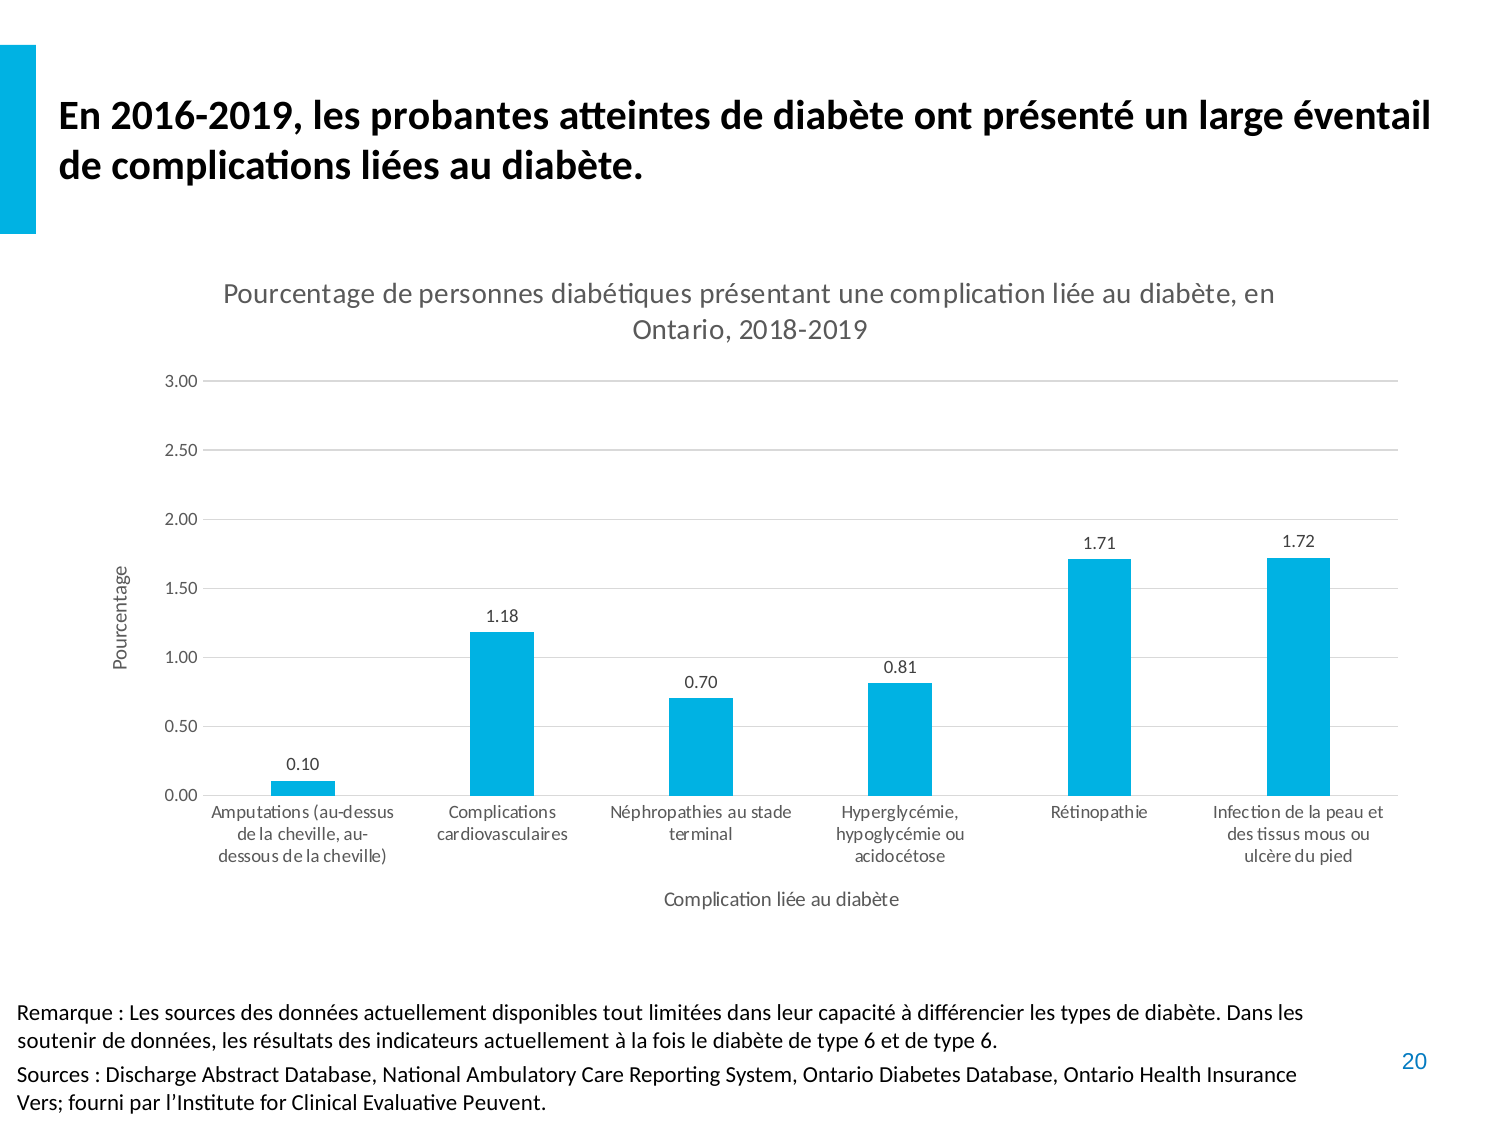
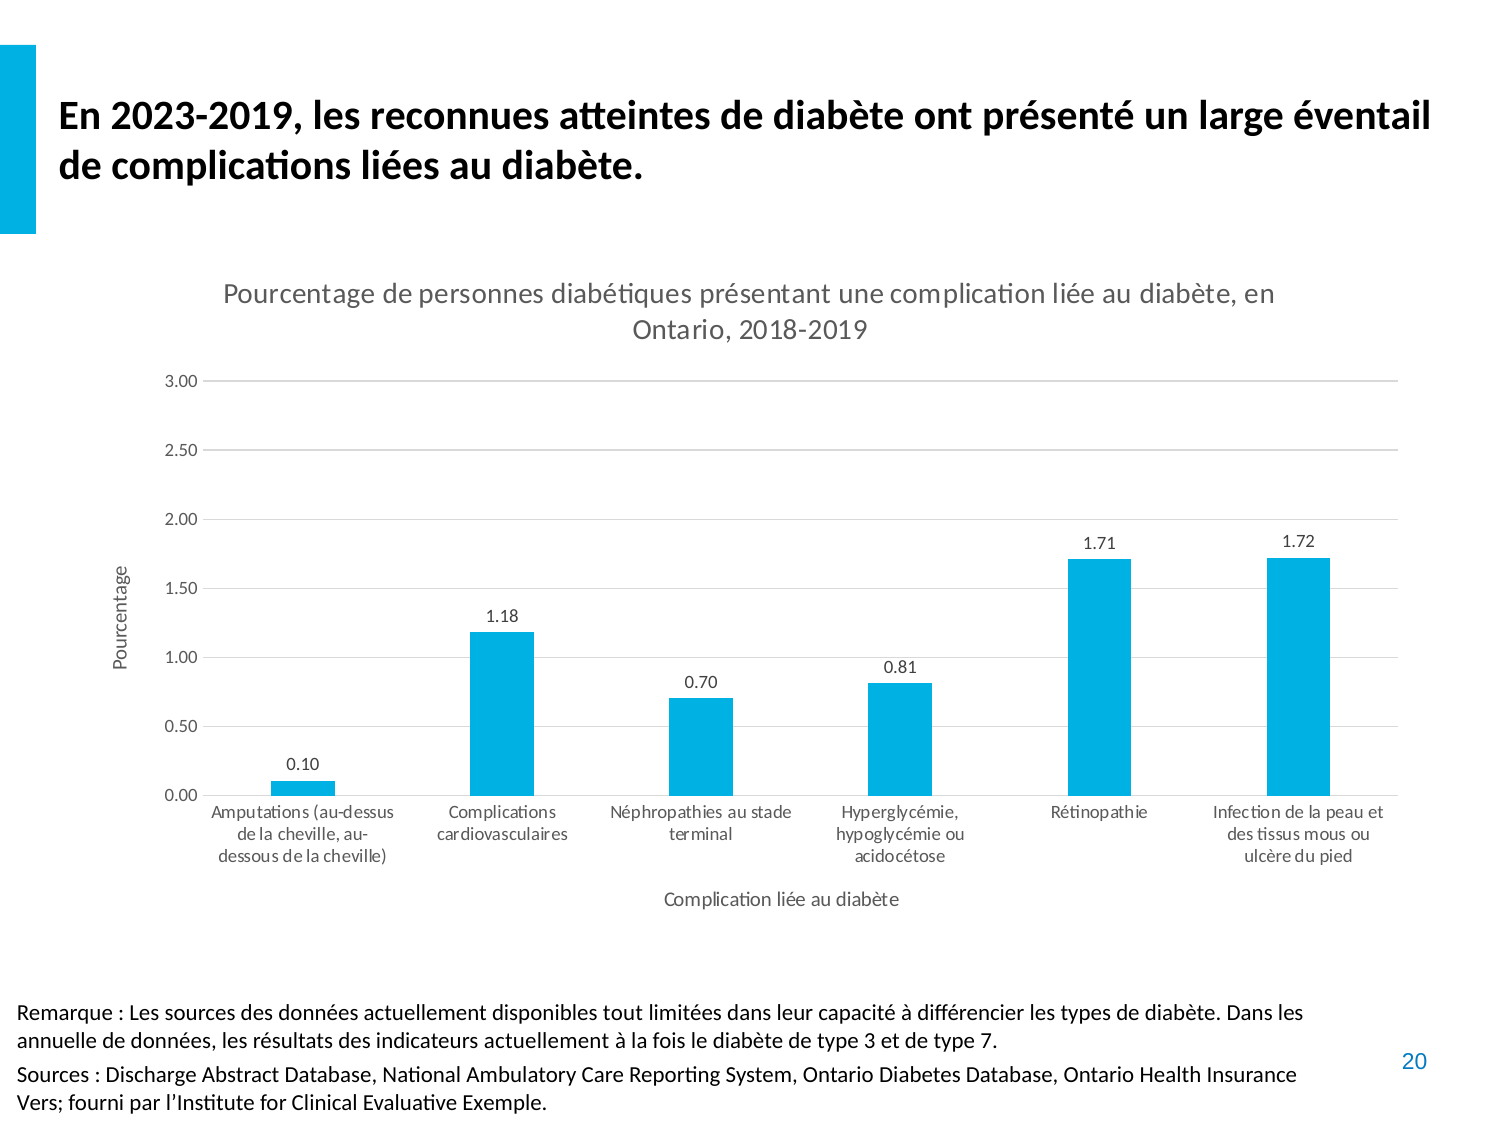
2016-2019: 2016-2019 -> 2023-2019 (207, 116)
probantes: probantes -> reconnues (460, 116)
soutenir: soutenir -> annuelle (57, 1041)
diabète de type 6: 6 -> 3 (870, 1041)
et de type 6: 6 -> 7 (989, 1041)
Peuvent: Peuvent -> Exemple (505, 1103)
